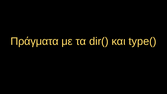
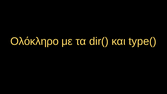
Πράγματα: Πράγματα -> Ολόκληρο (35, 41)
